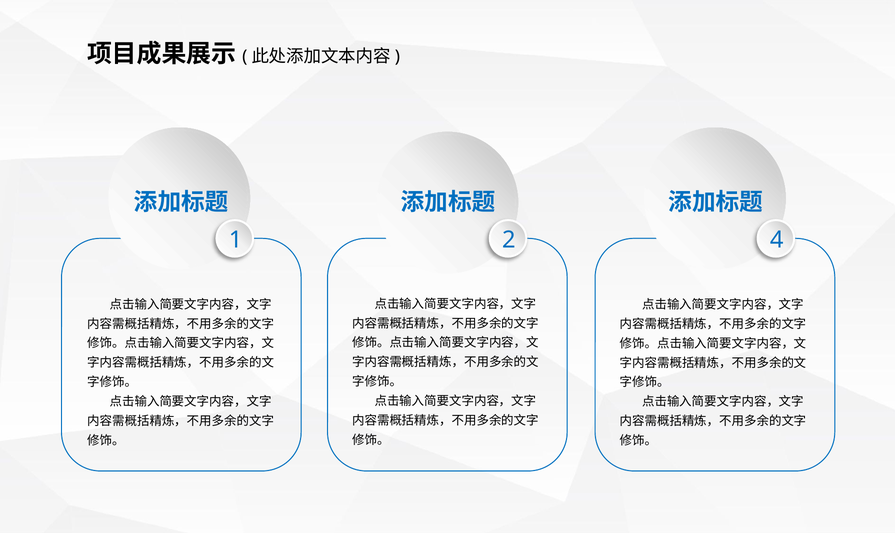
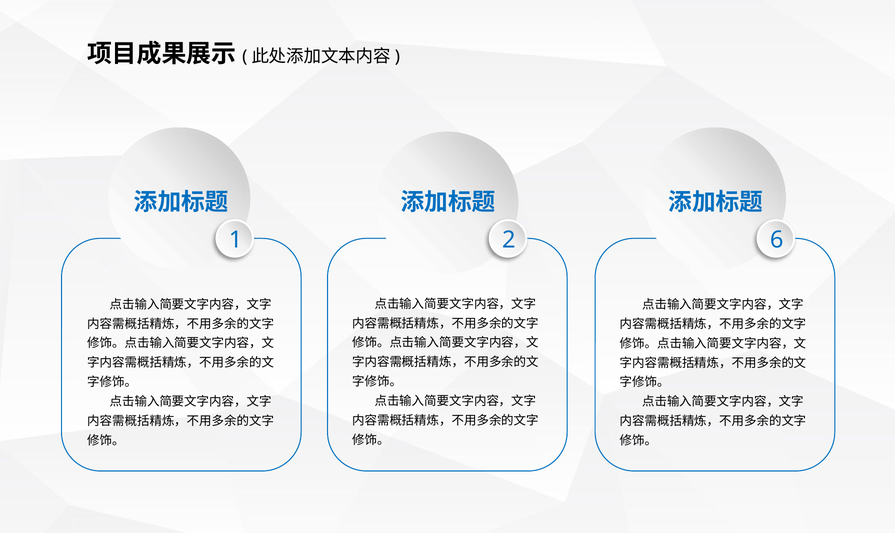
4: 4 -> 6 (777, 240)
